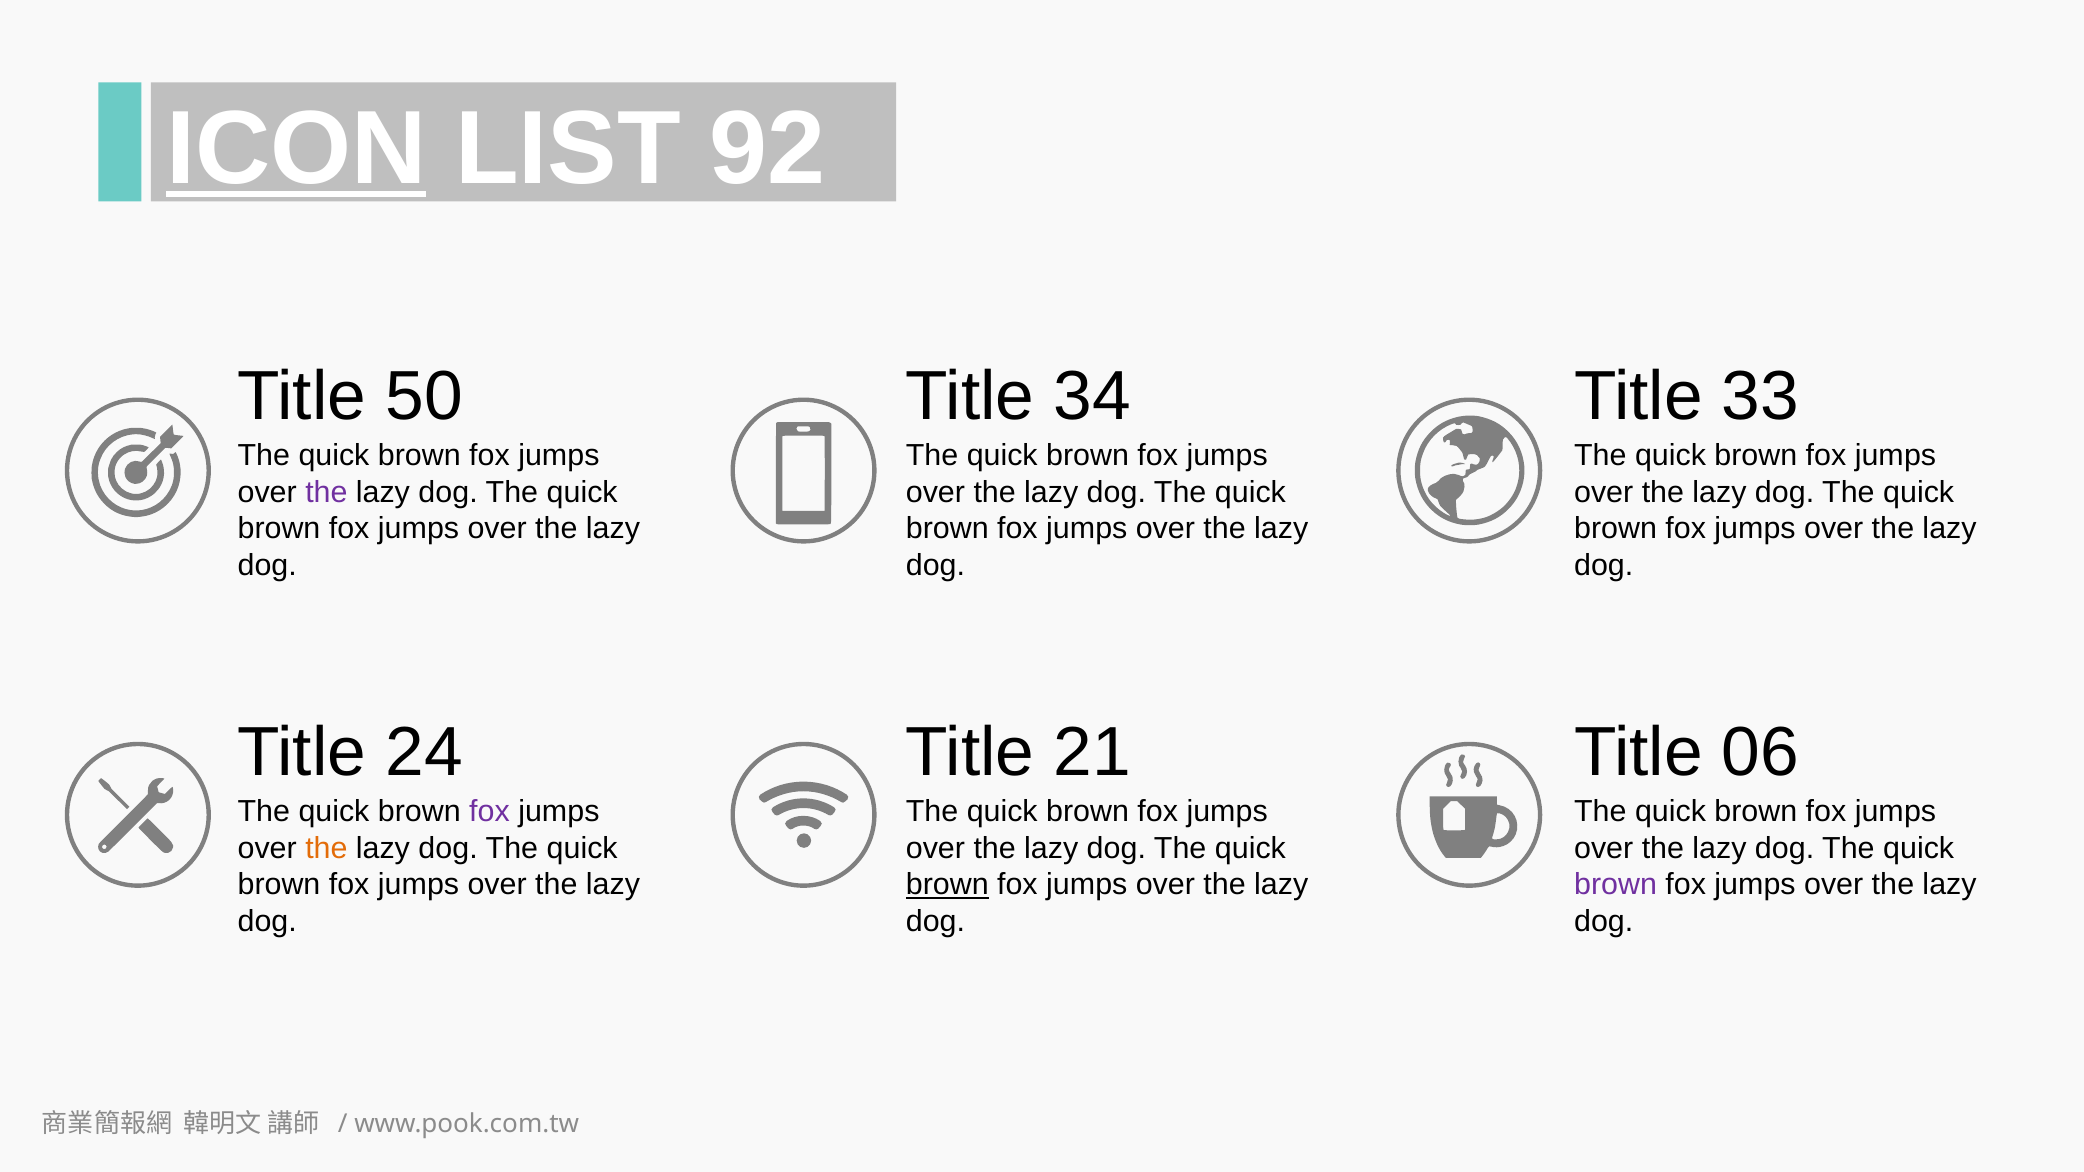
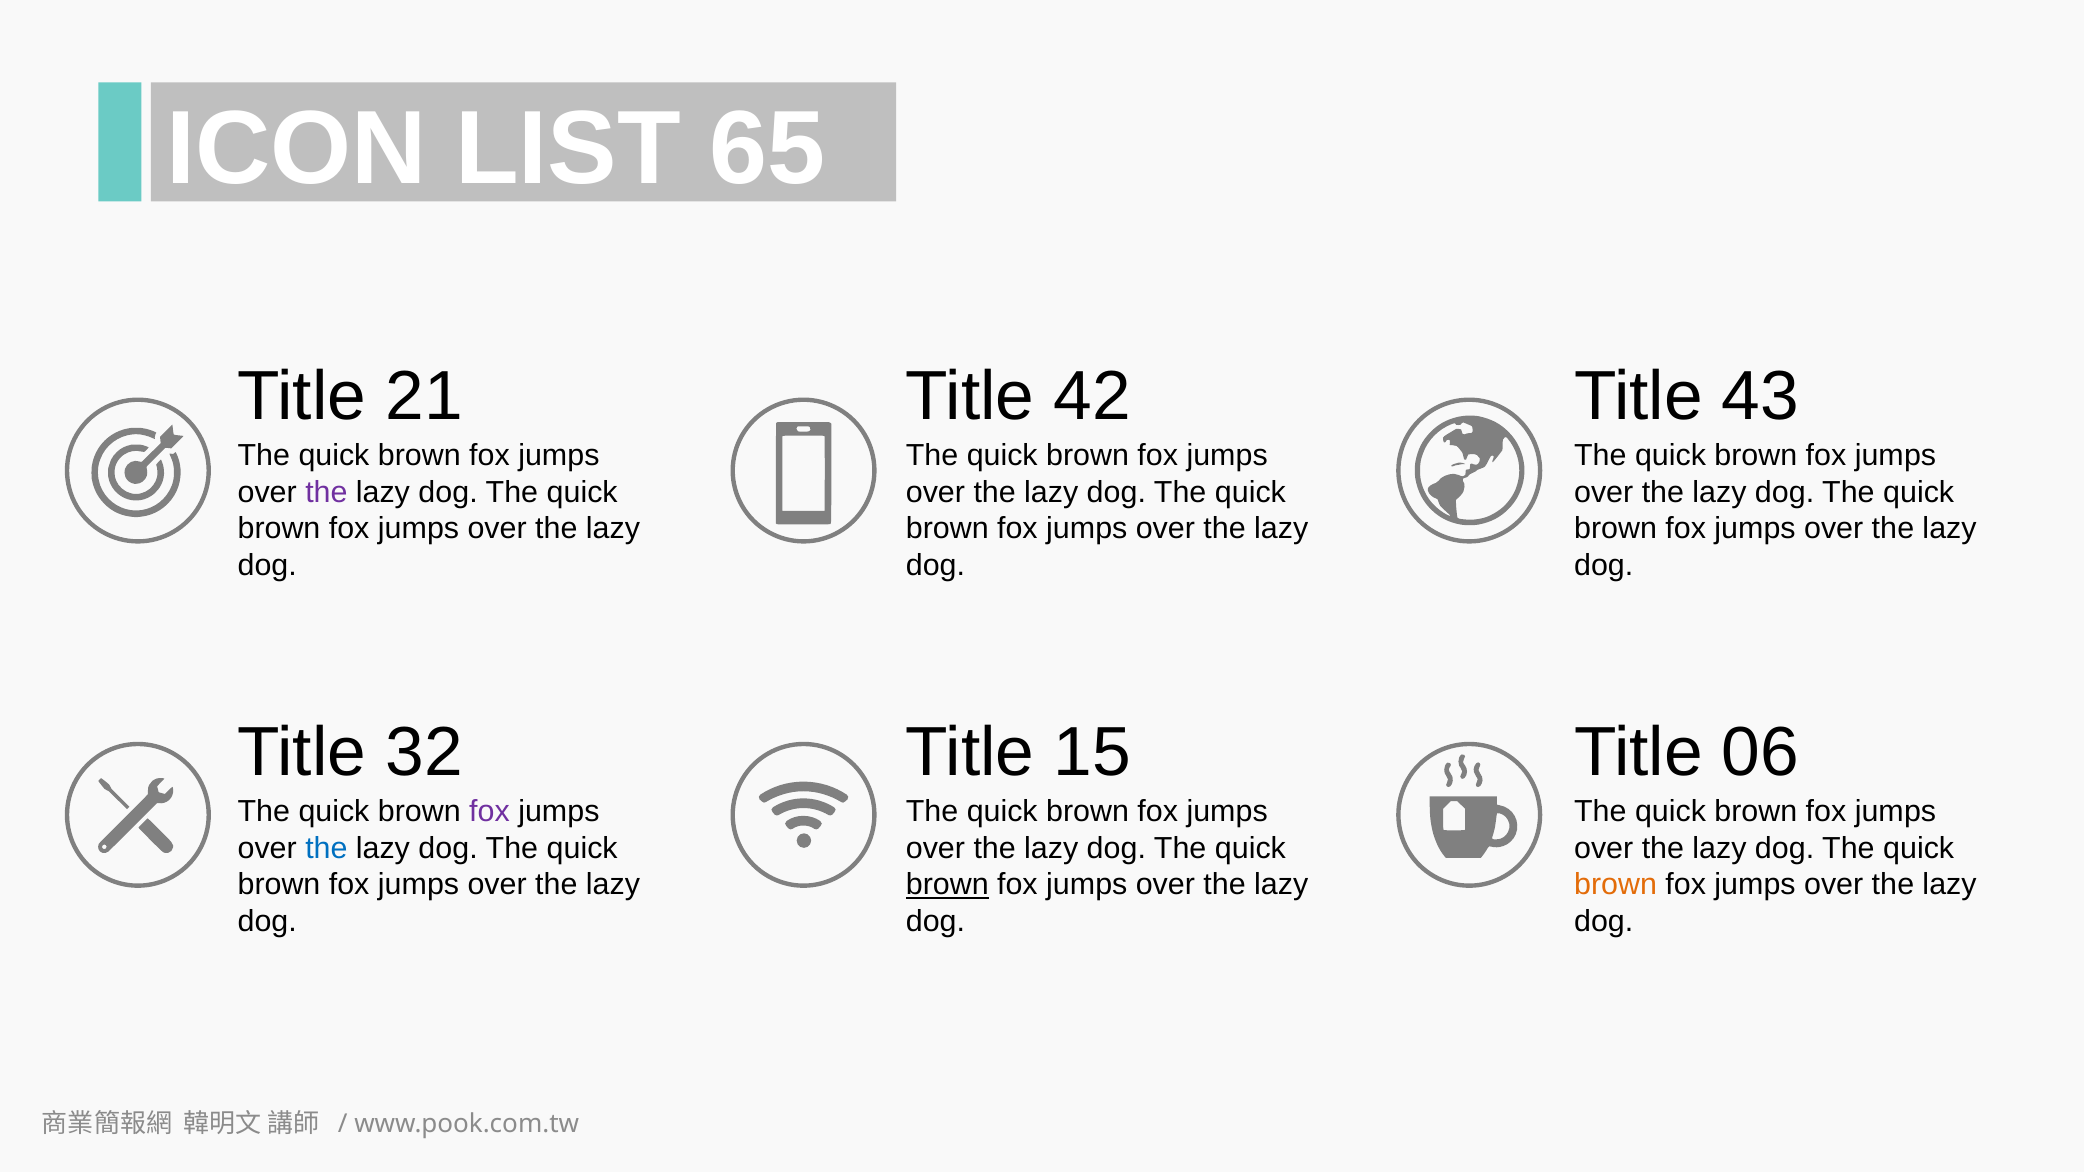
ICON underline: present -> none (296, 149)
92: 92 -> 65 (768, 149)
50: 50 -> 21 (424, 396)
34: 34 -> 42 (1092, 396)
33: 33 -> 43 (1761, 396)
24: 24 -> 32 (424, 752)
21: 21 -> 15 (1092, 752)
the colour: orange -> blue (326, 848)
brown colour: purple -> orange (1616, 885)
